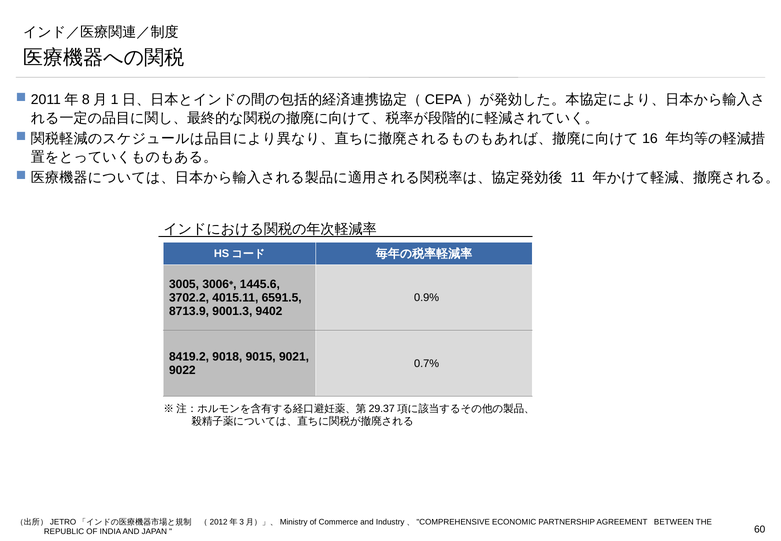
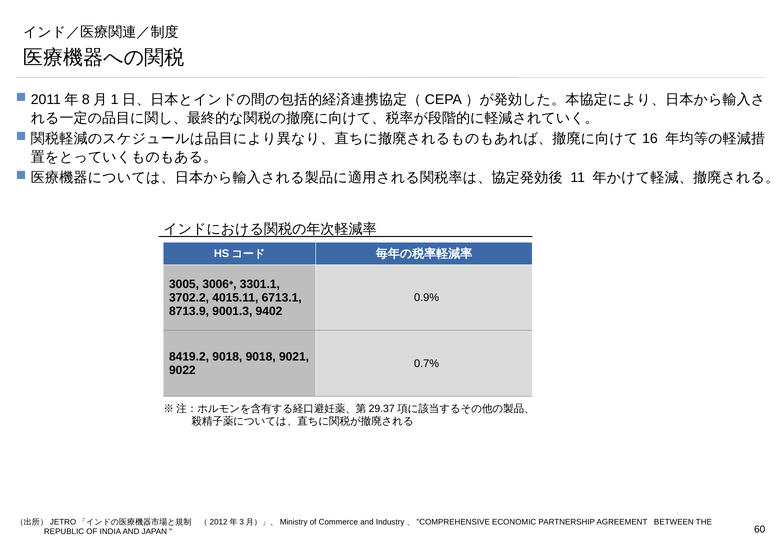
1445.6: 1445.6 -> 3301.1 (260, 284)
6591.5: 6591.5 -> 6713.1 (282, 298)
9018 9015: 9015 -> 9018 (261, 357)
